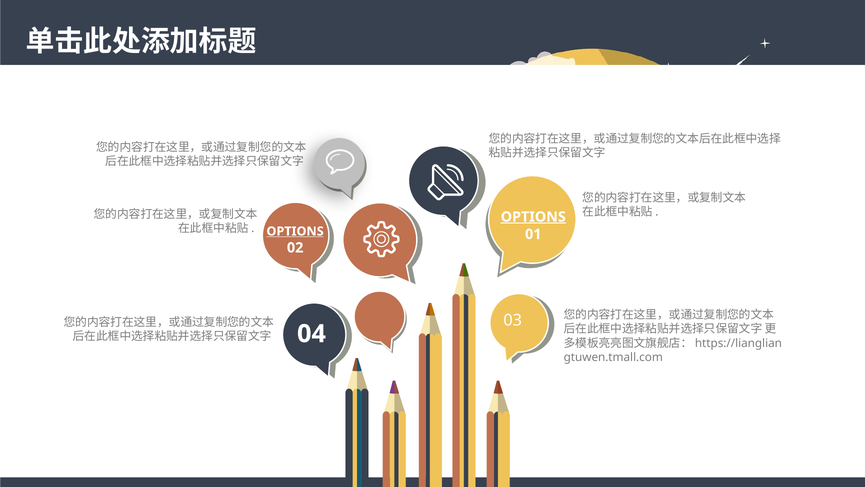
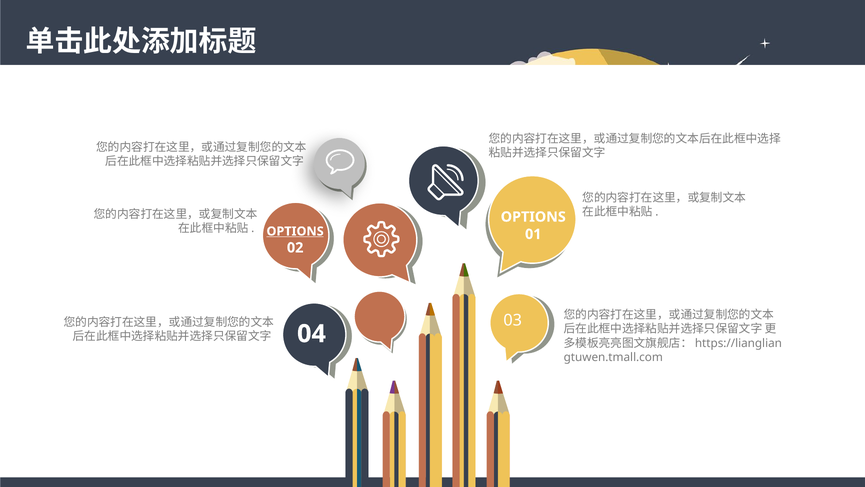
OPTIONS underline: present -> none (533, 217)
